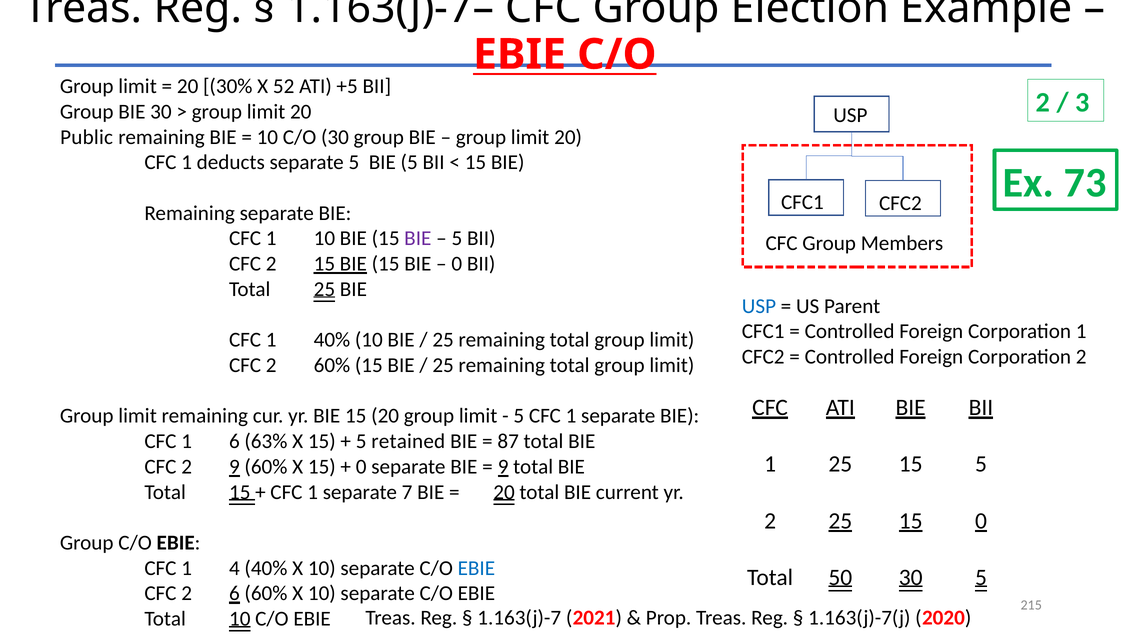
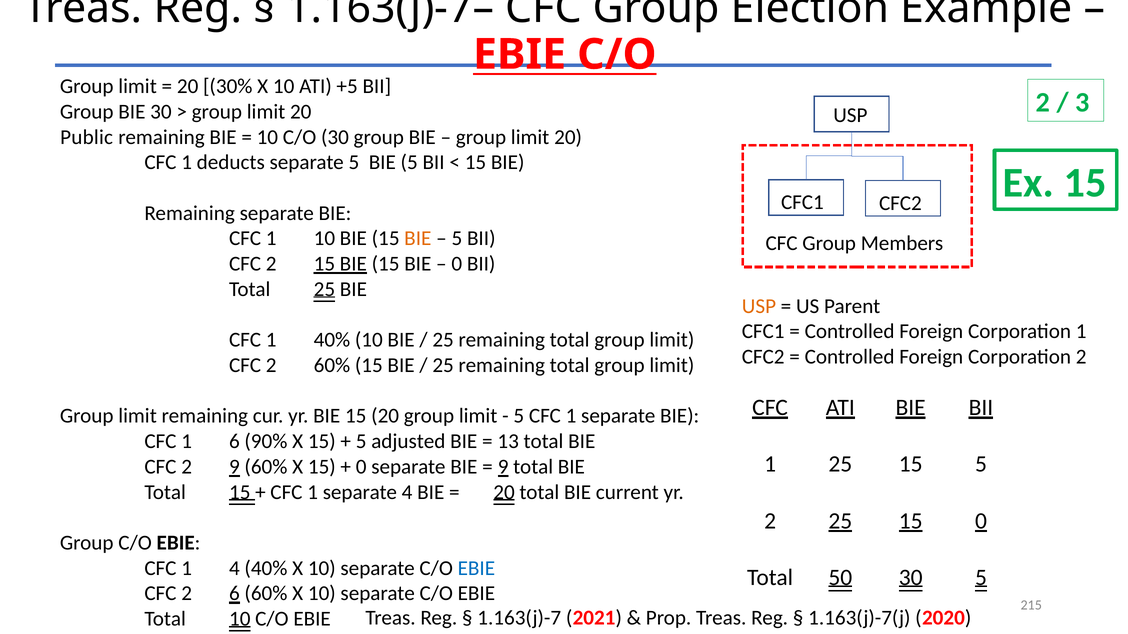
30% X 52: 52 -> 10 (284, 86)
Ex 73: 73 -> 15 (1085, 183)
BIE colour: purple -> orange (418, 239)
USP colour: blue -> orange (759, 306)
63%: 63% -> 90% (266, 442)
retained: retained -> adjusted (408, 442)
87: 87 -> 13 (508, 442)
separate 7: 7 -> 4 (407, 492)
